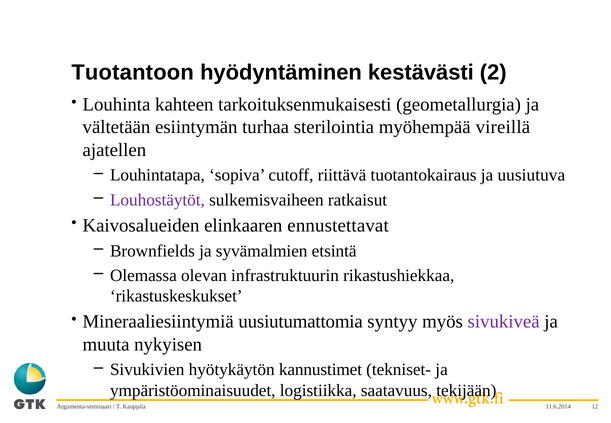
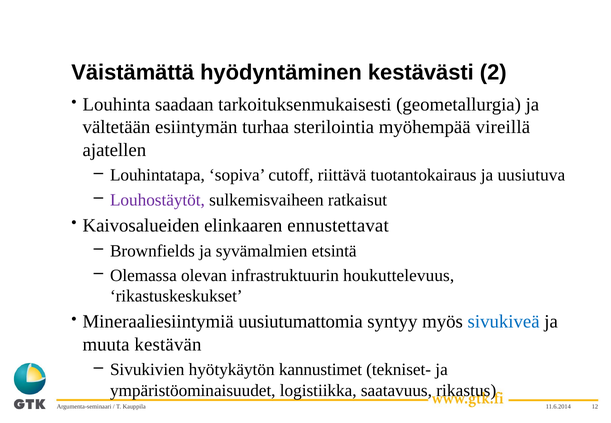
Tuotantoon: Tuotantoon -> Väistämättä (133, 73)
kahteen: kahteen -> saadaan (184, 105)
rikastushiekkaa: rikastushiekkaa -> houkuttelevuus (399, 275)
sivukiveä colour: purple -> blue (504, 322)
nykyisen: nykyisen -> kestävän (168, 344)
tekijään: tekijään -> rikastus (466, 390)
